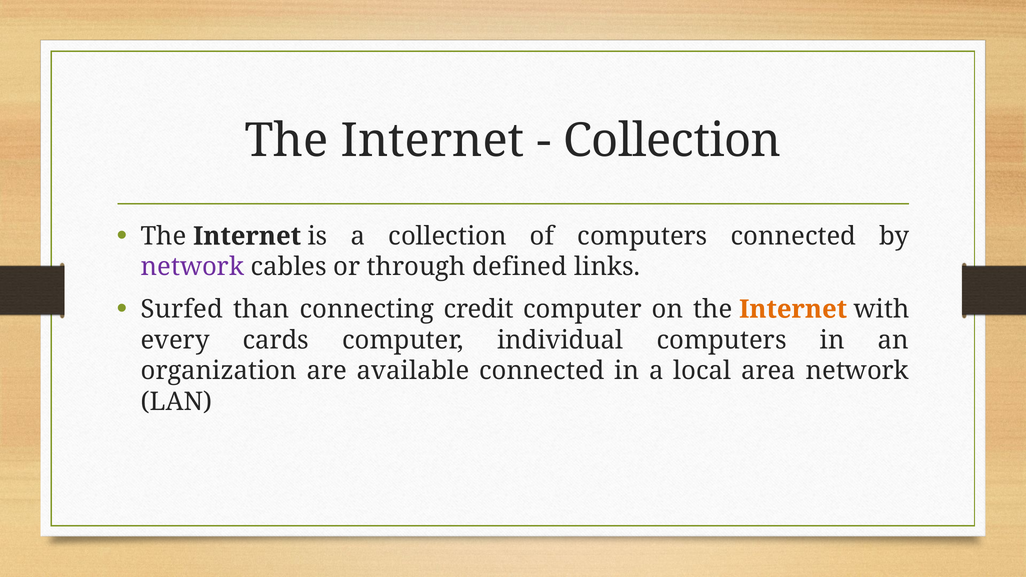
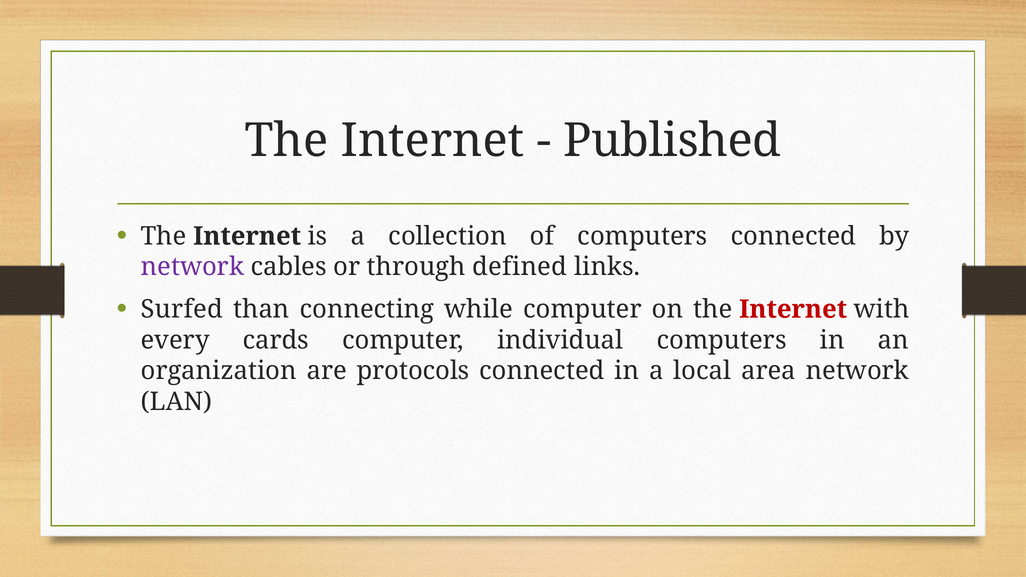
Collection: Collection -> Published (672, 141)
credit: credit -> while (479, 309)
Internet colour: orange -> red (793, 309)
available: available -> protocols (413, 371)
